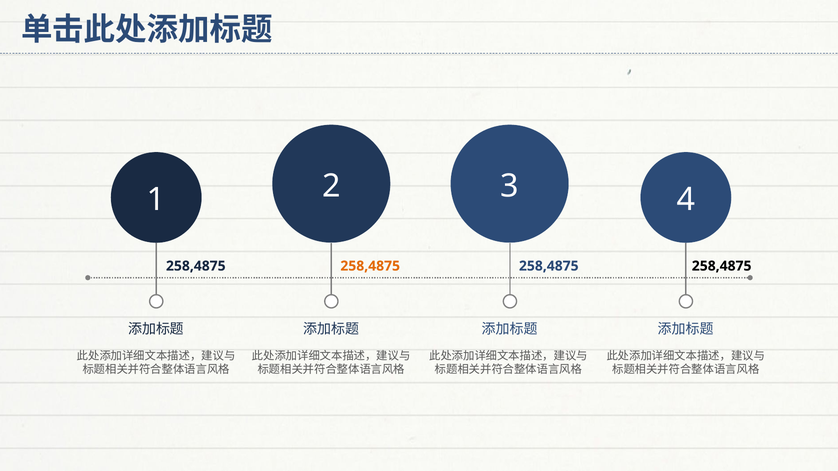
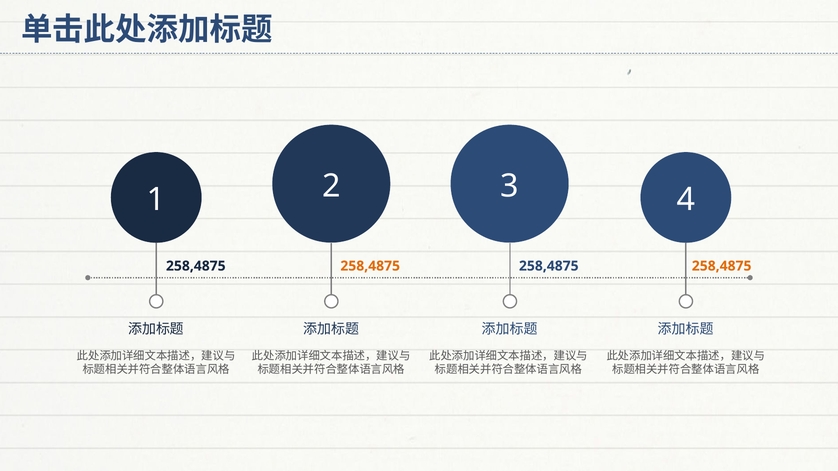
258,4875 colour: black -> orange (722, 266)
